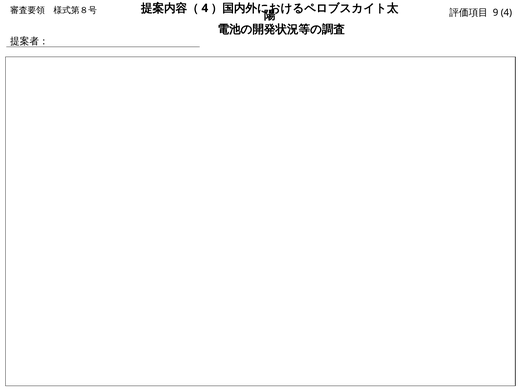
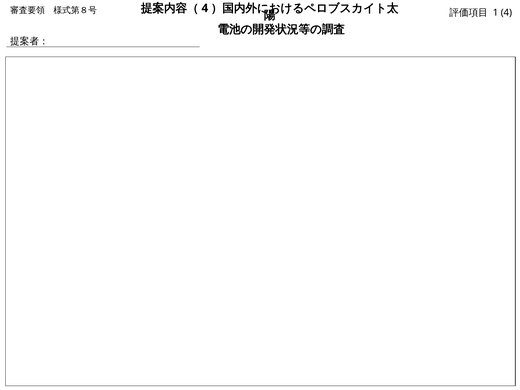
9: 9 -> 1 (496, 13)
